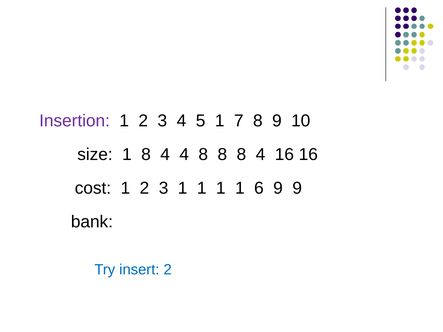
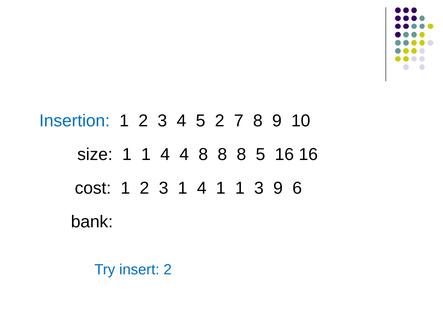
Insertion colour: purple -> blue (75, 121)
5 1: 1 -> 2 (220, 121)
size 1 8: 8 -> 1 (146, 154)
8 8 4: 4 -> 5 (261, 154)
3 1 1: 1 -> 4 (202, 188)
1 6: 6 -> 3 (259, 188)
9 9: 9 -> 6 (297, 188)
